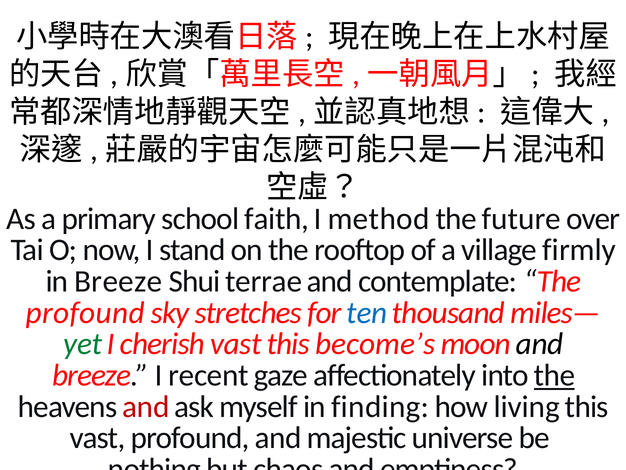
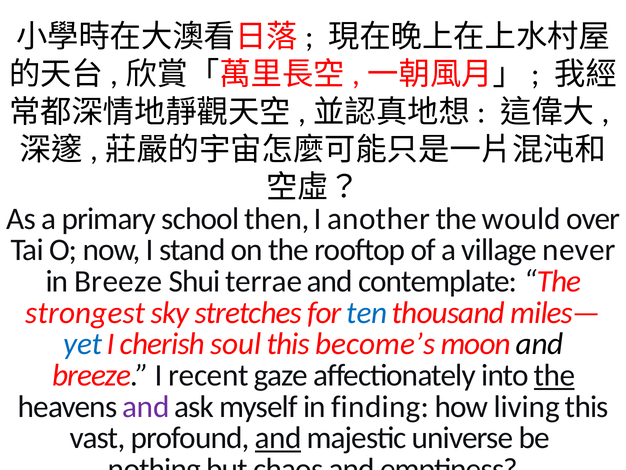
faith: faith -> then (277, 219)
method: method -> another (379, 219)
future: future -> would (521, 219)
firmly: firmly -> never (579, 250)
profound: profound -> strongest (85, 312)
yet colour: green -> blue (83, 344)
cherish vast: vast -> soul (236, 344)
and colour: red -> purple (146, 406)
and underline: none -> present (278, 438)
